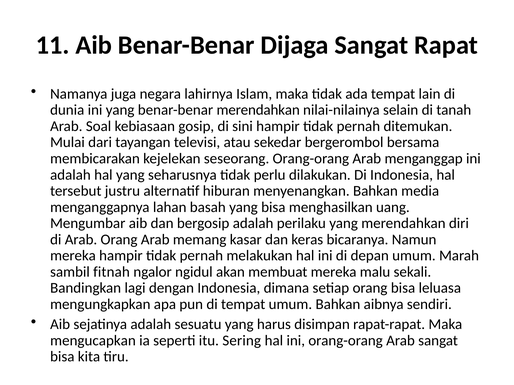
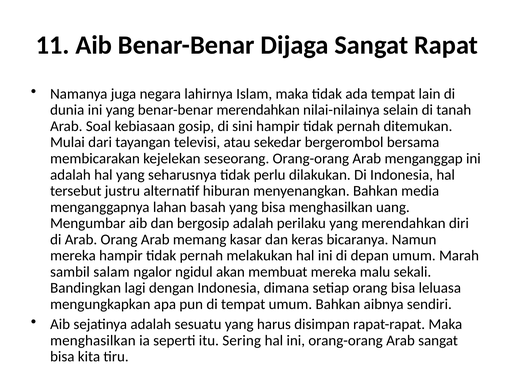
fitnah: fitnah -> salam (112, 272)
mengucapkan: mengucapkan -> menghasilkan (93, 341)
